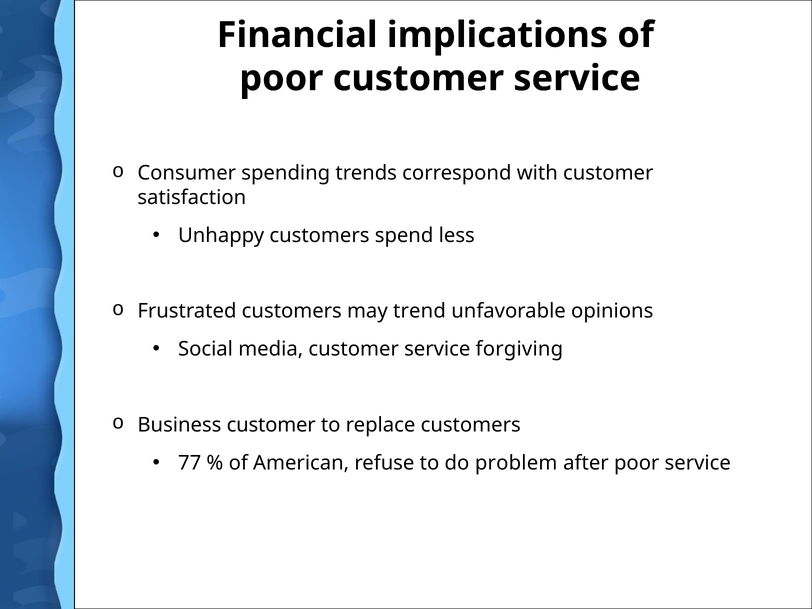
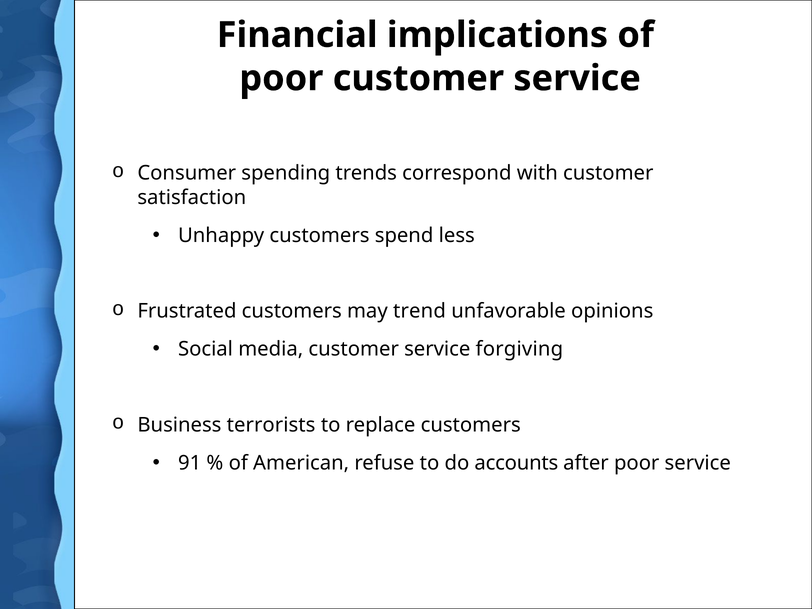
Business customer: customer -> terrorists (271, 425)
77: 77 -> 91 (190, 463)
problem: problem -> accounts (516, 463)
